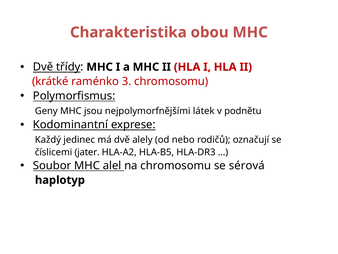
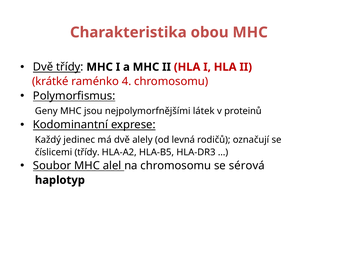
3: 3 -> 4 (127, 81)
podnětu: podnětu -> proteinů (243, 111)
nebo: nebo -> levná (183, 140)
číslicemi jater: jater -> třídy (87, 152)
